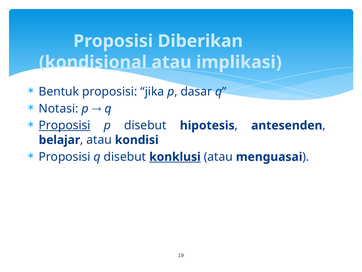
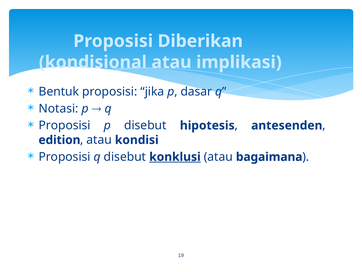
Proposisi underline: present -> none (65, 125)
belajar: belajar -> edition (59, 140)
menguasai: menguasai -> bagaimana (269, 157)
